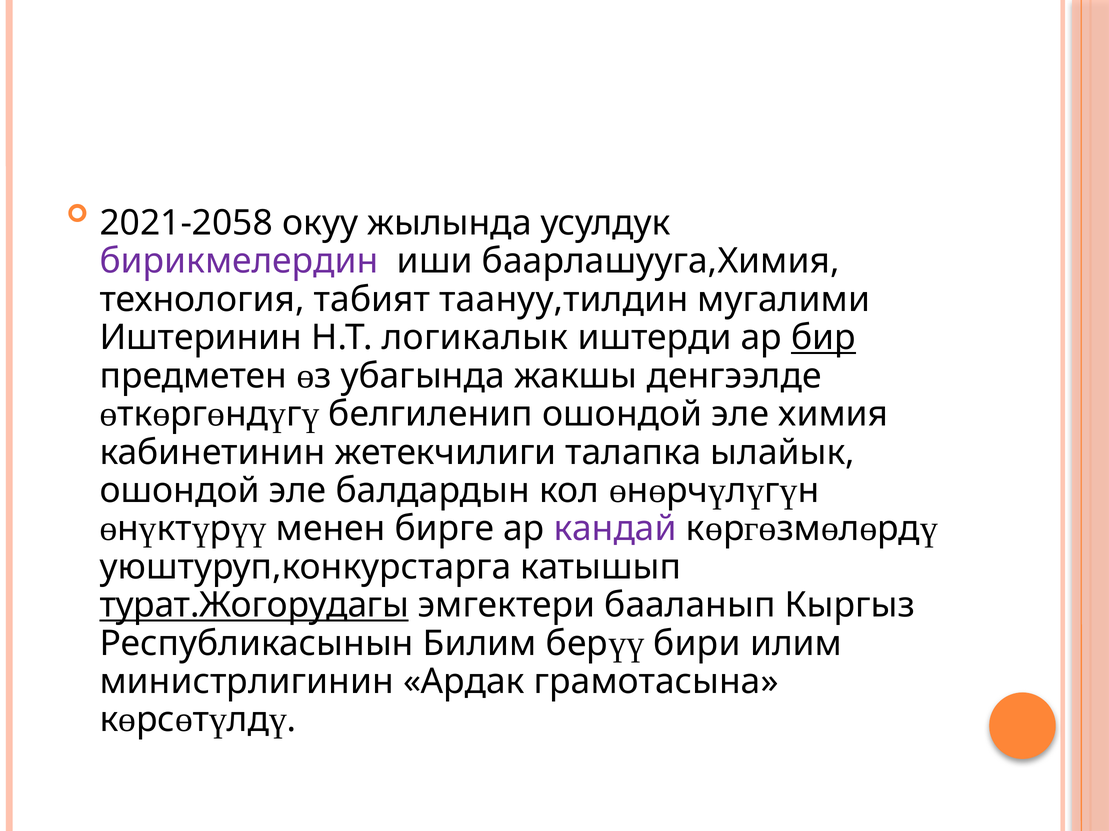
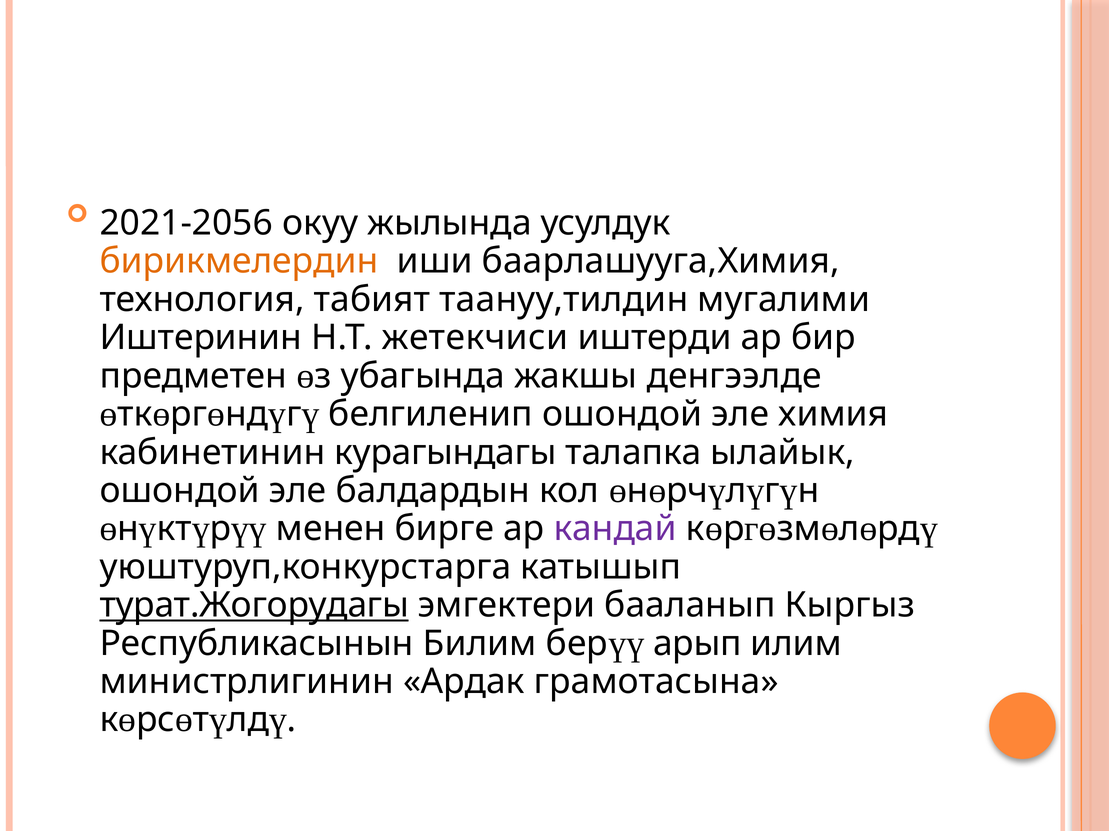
2021-2058: 2021-2058 -> 2021-2056 (186, 223)
бирикмелердин colour: purple -> orange (239, 262)
логикалык: логикалык -> жетекчиси (475, 338)
бир underline: present -> none (824, 338)
жетекчилиги: жетекчилиги -> курагындагы (445, 453)
бири: бири -> арып (697, 644)
